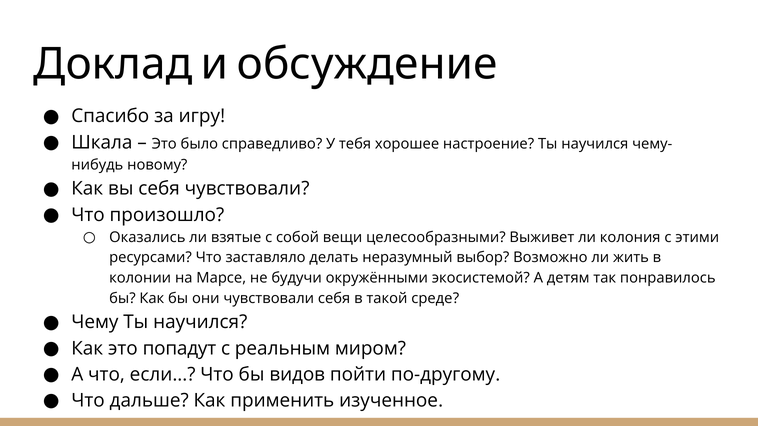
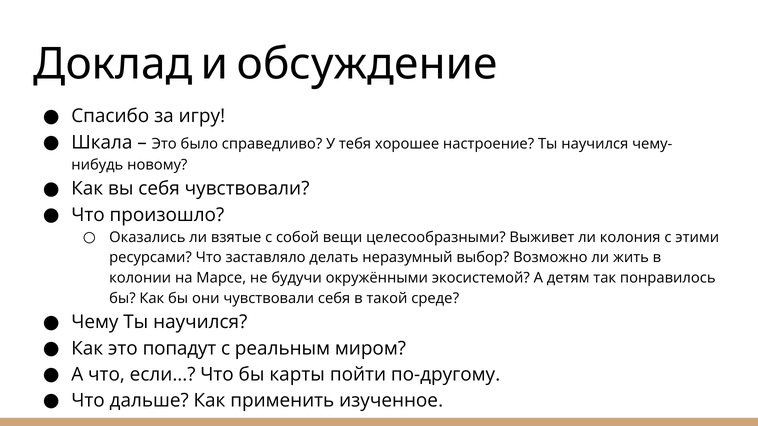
видов: видов -> карты (297, 375)
